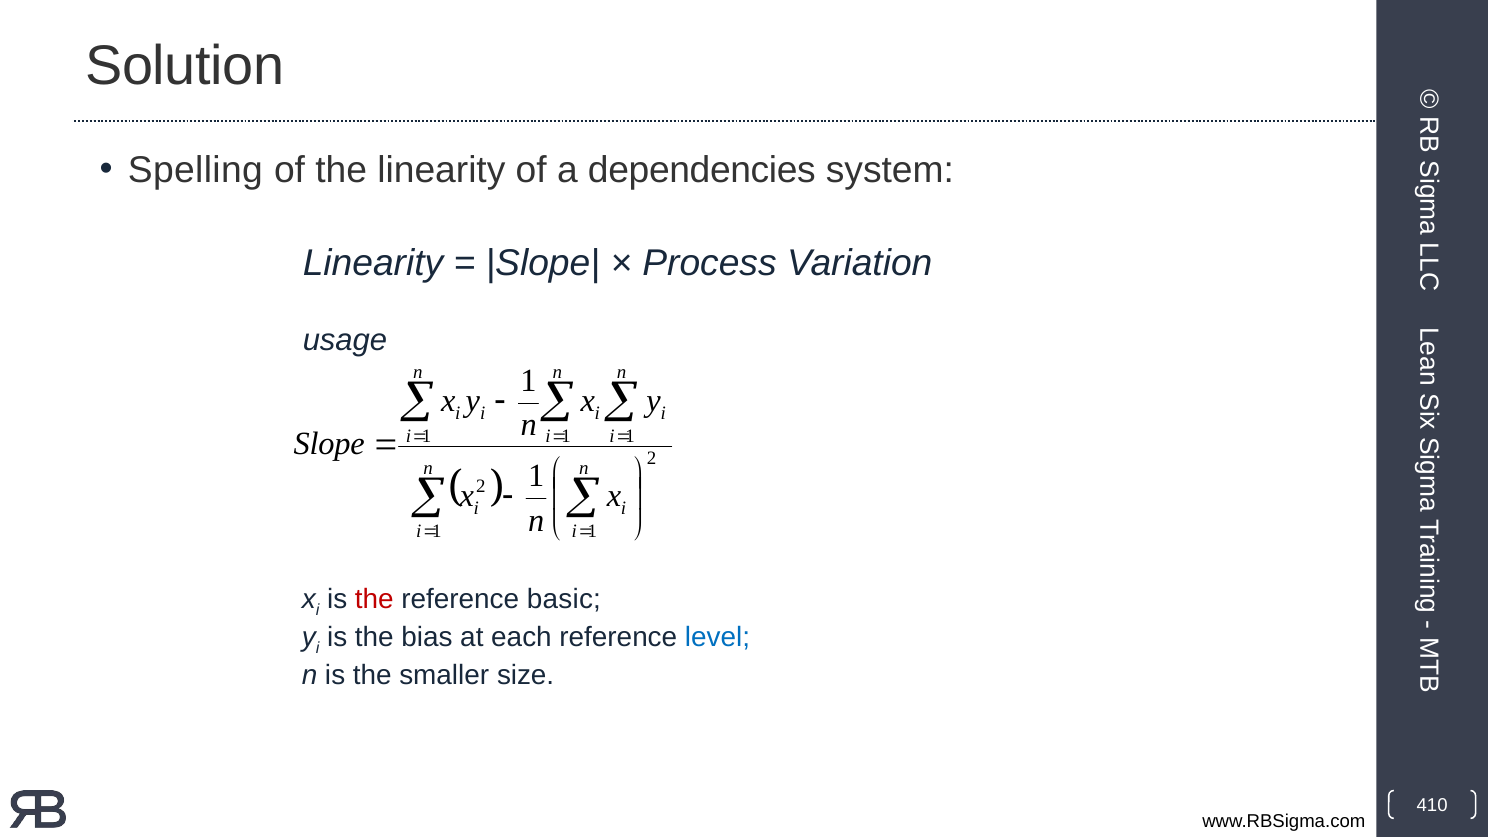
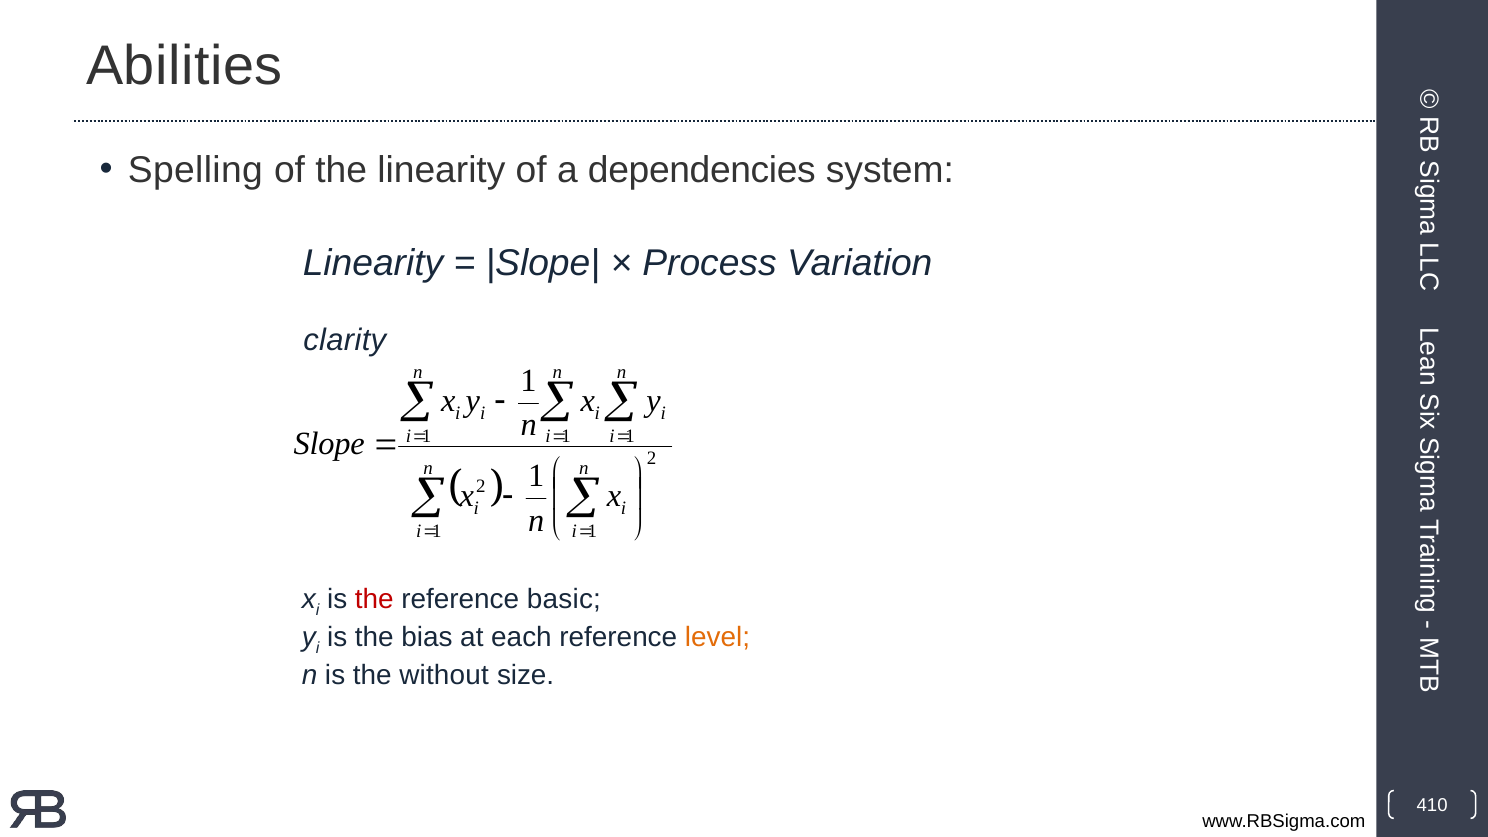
Solution: Solution -> Abilities (184, 66)
usage: usage -> clarity (345, 341)
level colour: blue -> orange (717, 638)
smaller: smaller -> without (444, 676)
